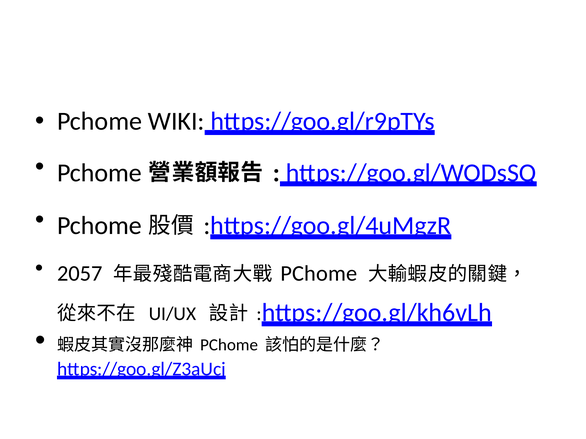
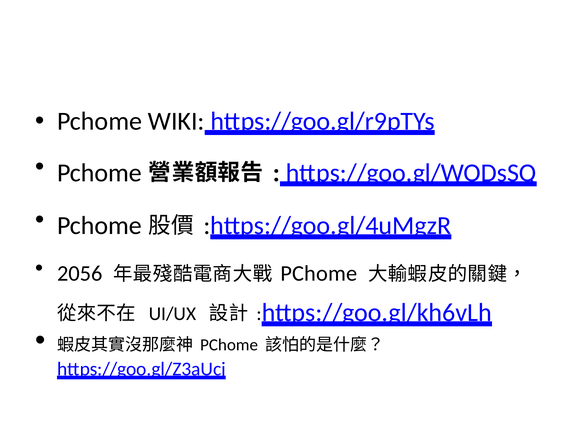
2057: 2057 -> 2056 (80, 274)
